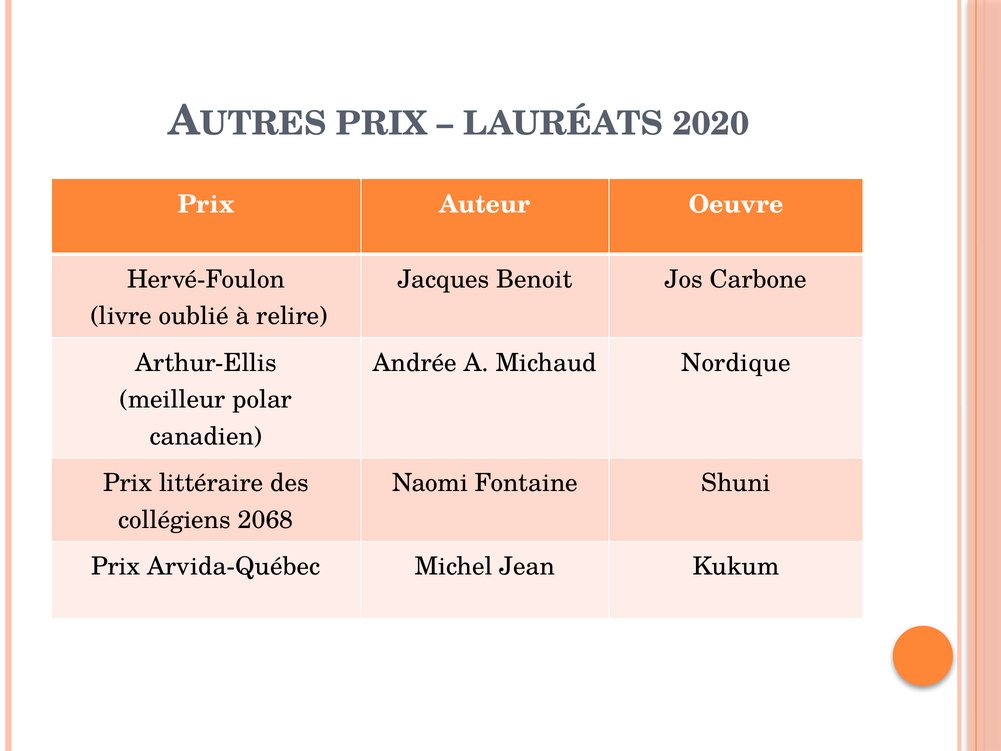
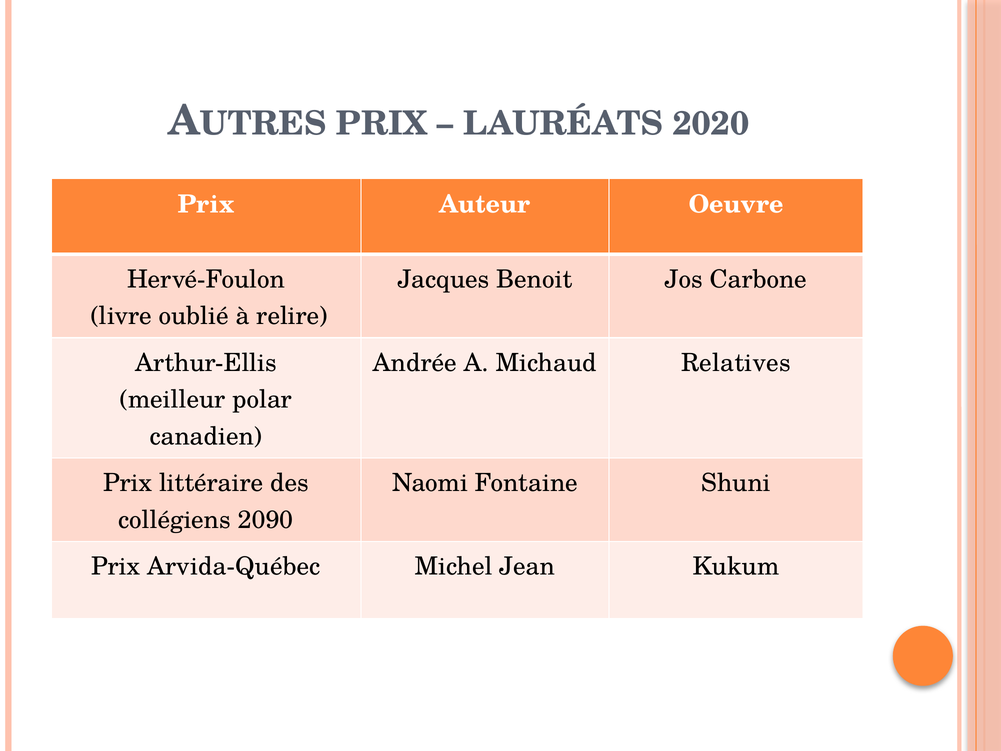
Nordique: Nordique -> Relatives (736, 363)
2068: 2068 -> 2090 (266, 520)
